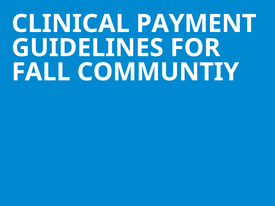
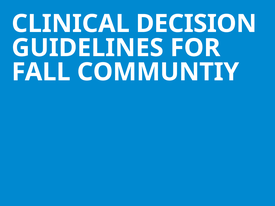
PAYMENT: PAYMENT -> DECISION (196, 24)
